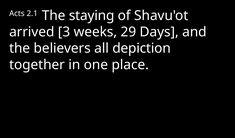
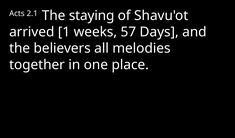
3: 3 -> 1 (64, 32)
29: 29 -> 57 (128, 32)
depiction: depiction -> melodies (141, 48)
